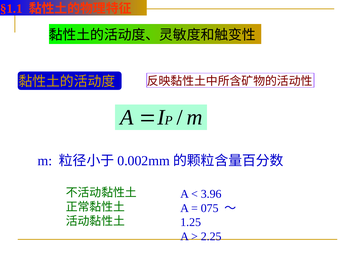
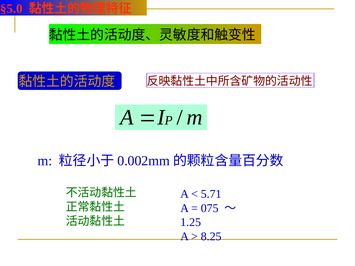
§1.1: §1.1 -> §5.0 (11, 9)
3.96: 3.96 -> 5.71 (211, 194)
2.25: 2.25 -> 8.25 (211, 237)
